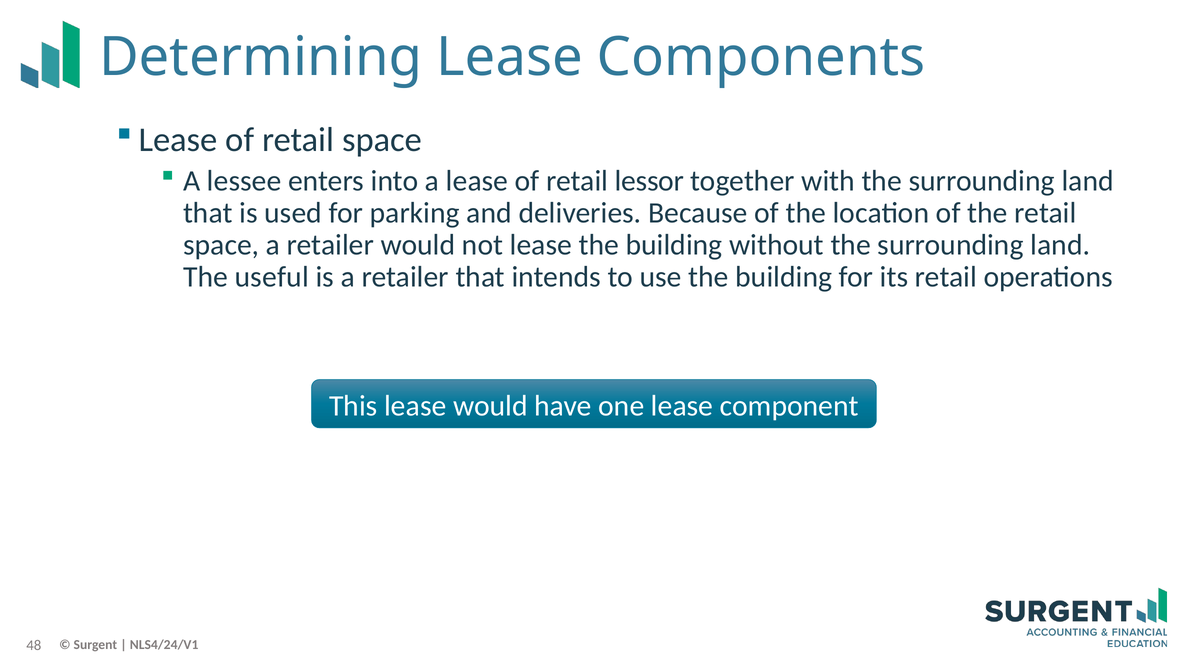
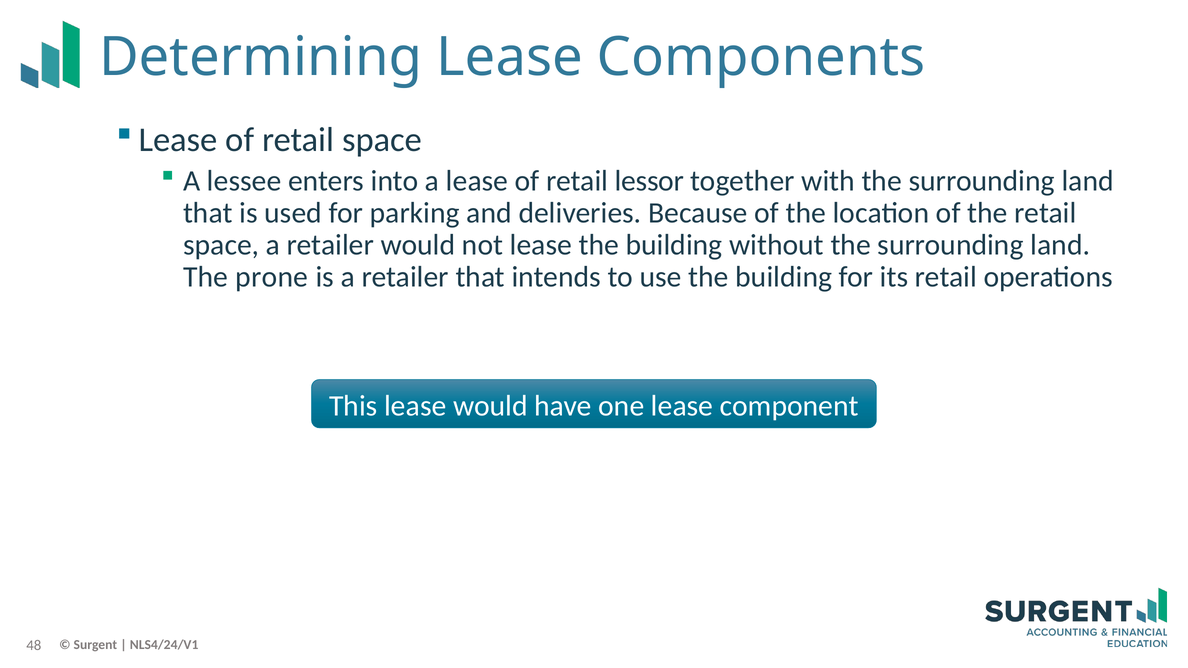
useful: useful -> prone (272, 277)
